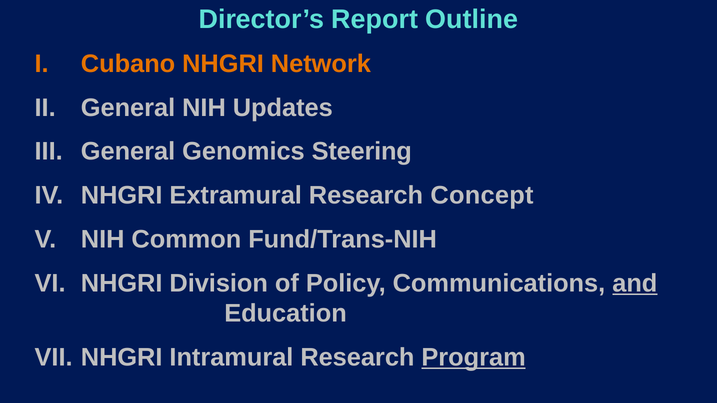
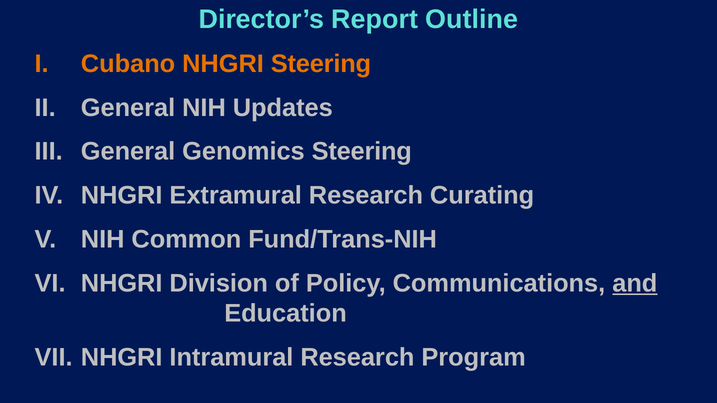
NHGRI Network: Network -> Steering (321, 64)
Concept: Concept -> Curating (482, 196)
Program underline: present -> none (474, 358)
